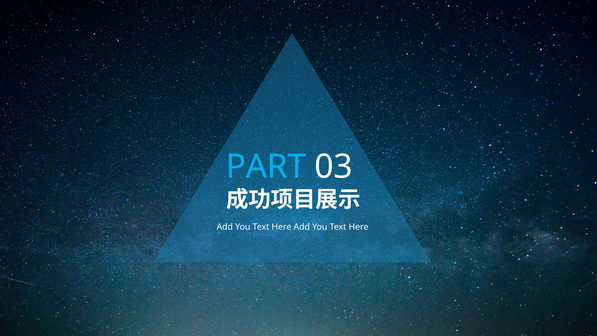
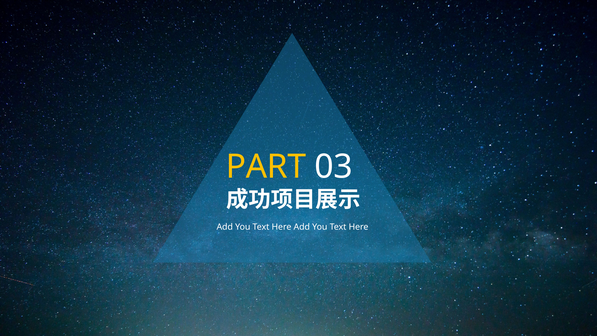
PART colour: light blue -> yellow (266, 167)
